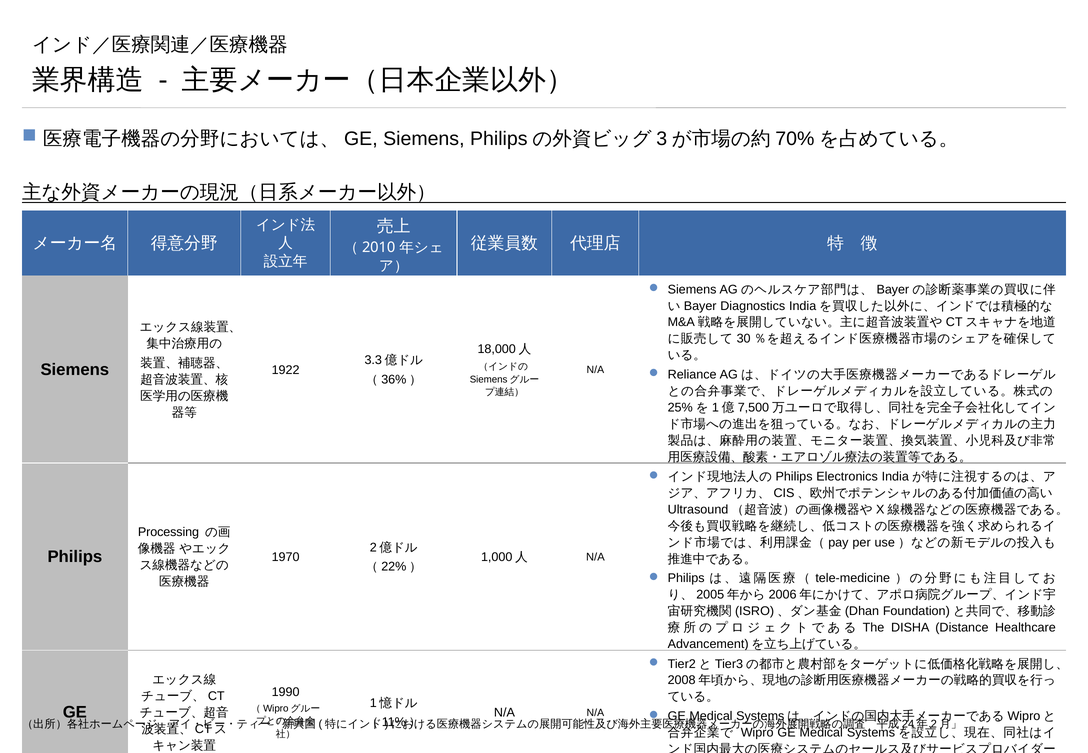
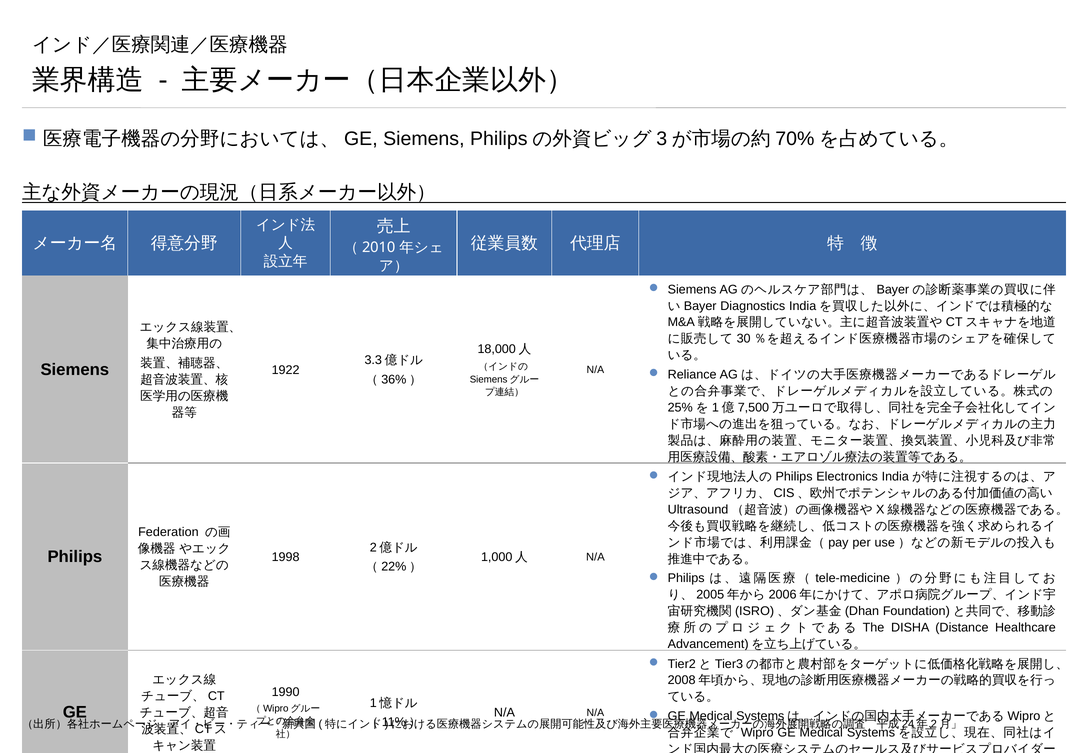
Processing: Processing -> Federation (168, 532)
1970: 1970 -> 1998 (286, 557)
